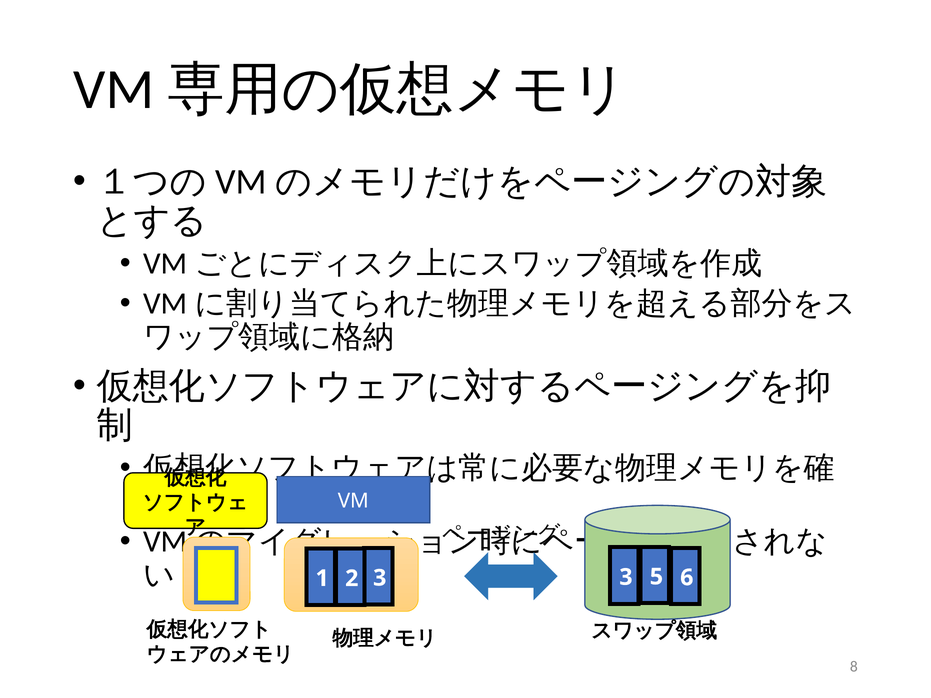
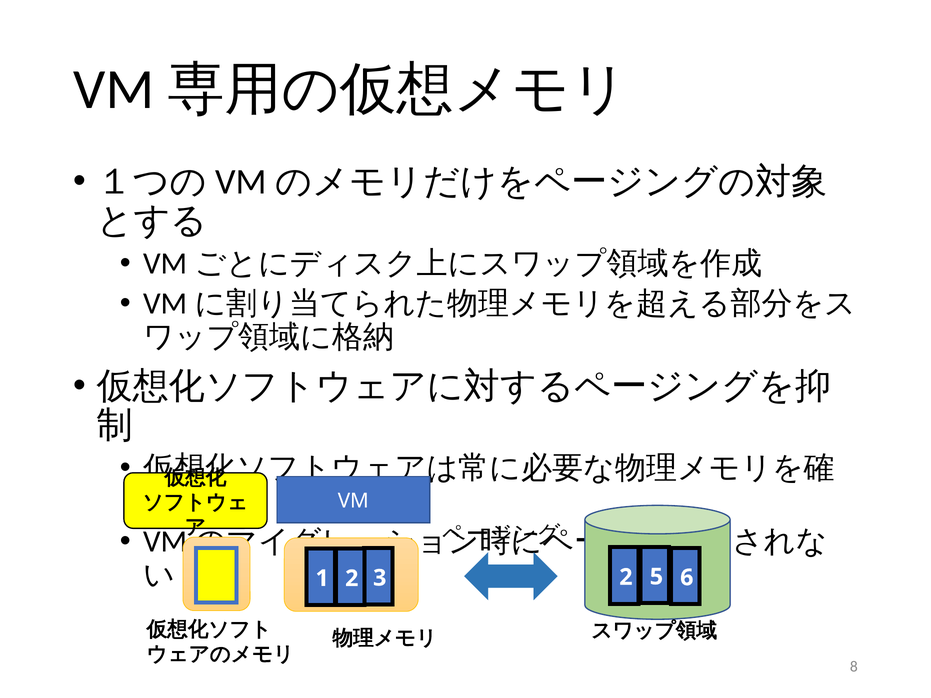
1 3: 3 -> 2 (626, 577)
